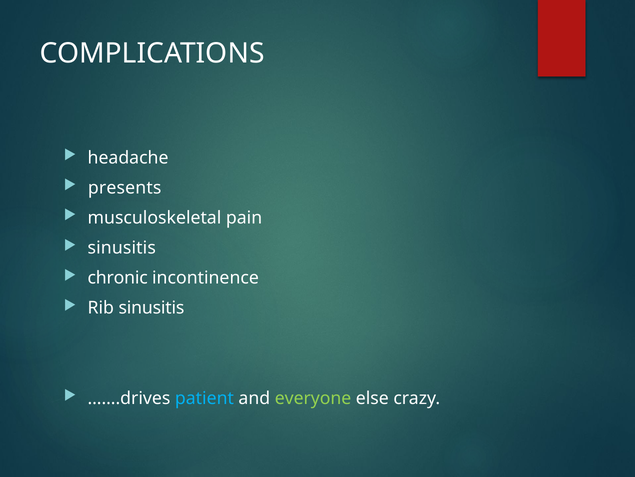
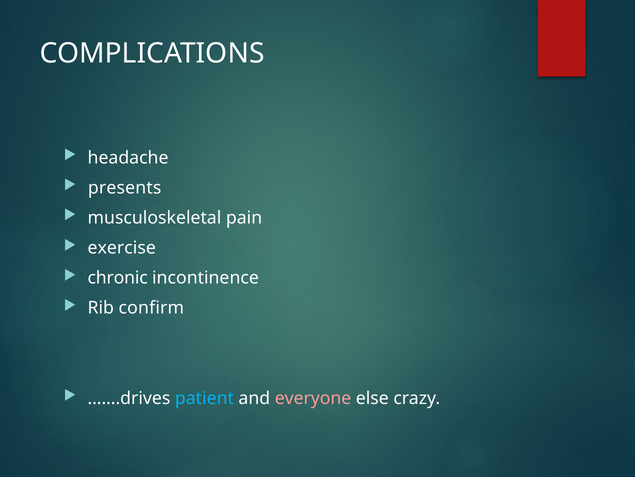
sinusitis: sinusitis -> exercise (122, 248)
Rib sinusitis: sinusitis -> confirm (151, 308)
everyone colour: light green -> pink (313, 398)
